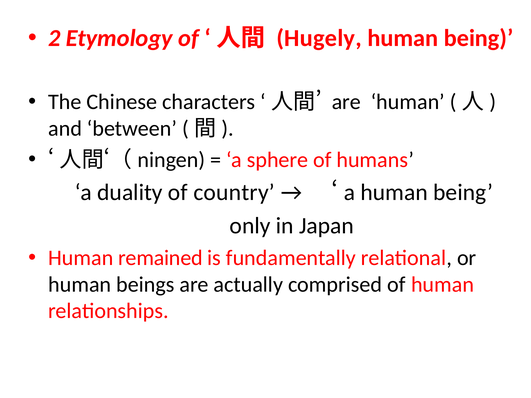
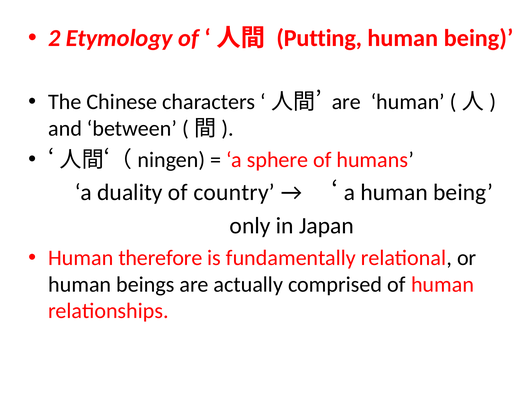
Hugely: Hugely -> Putting (319, 38)
remained: remained -> therefore (160, 258)
